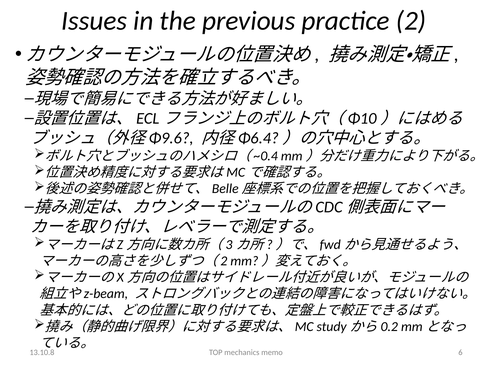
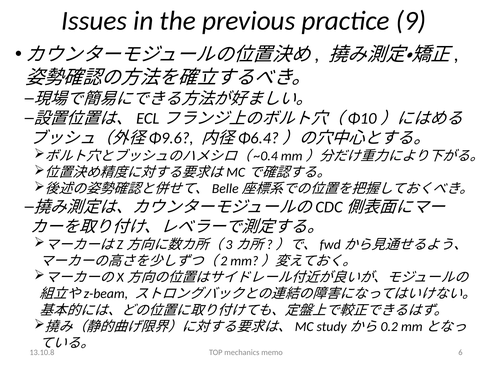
2: 2 -> 9 (411, 21)
